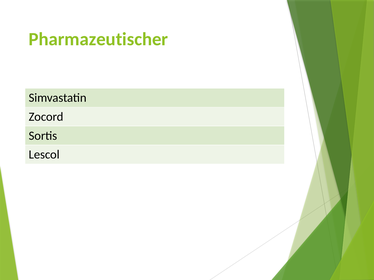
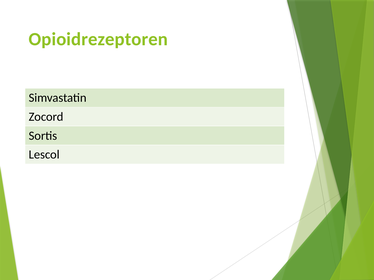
Pharmazeutischer: Pharmazeutischer -> Opioidrezeptoren (98, 39)
